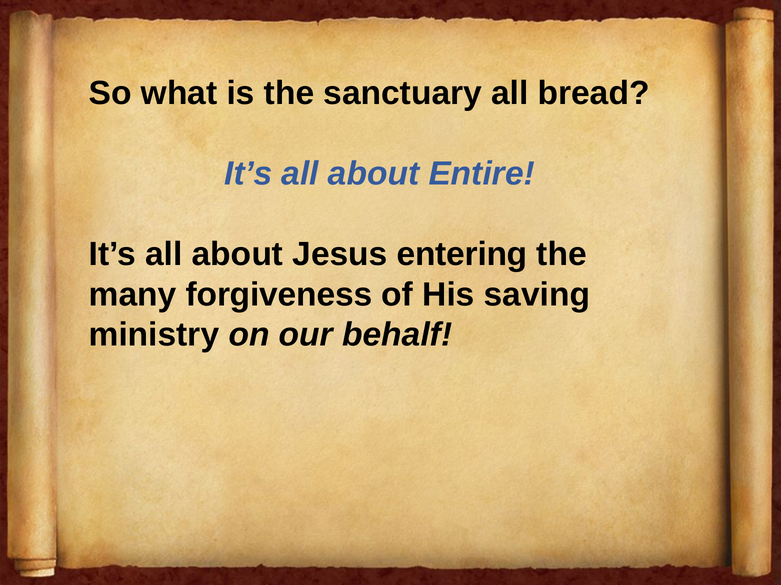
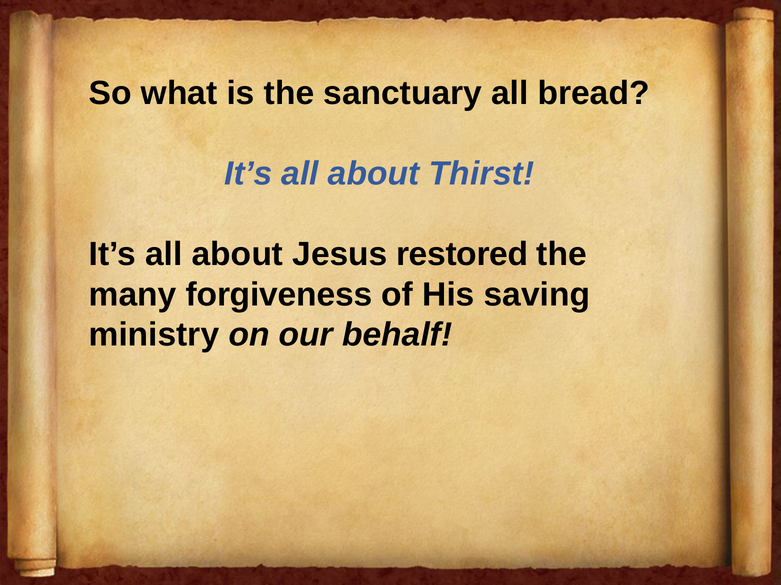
Entire: Entire -> Thirst (482, 174)
entering: entering -> restored (462, 255)
